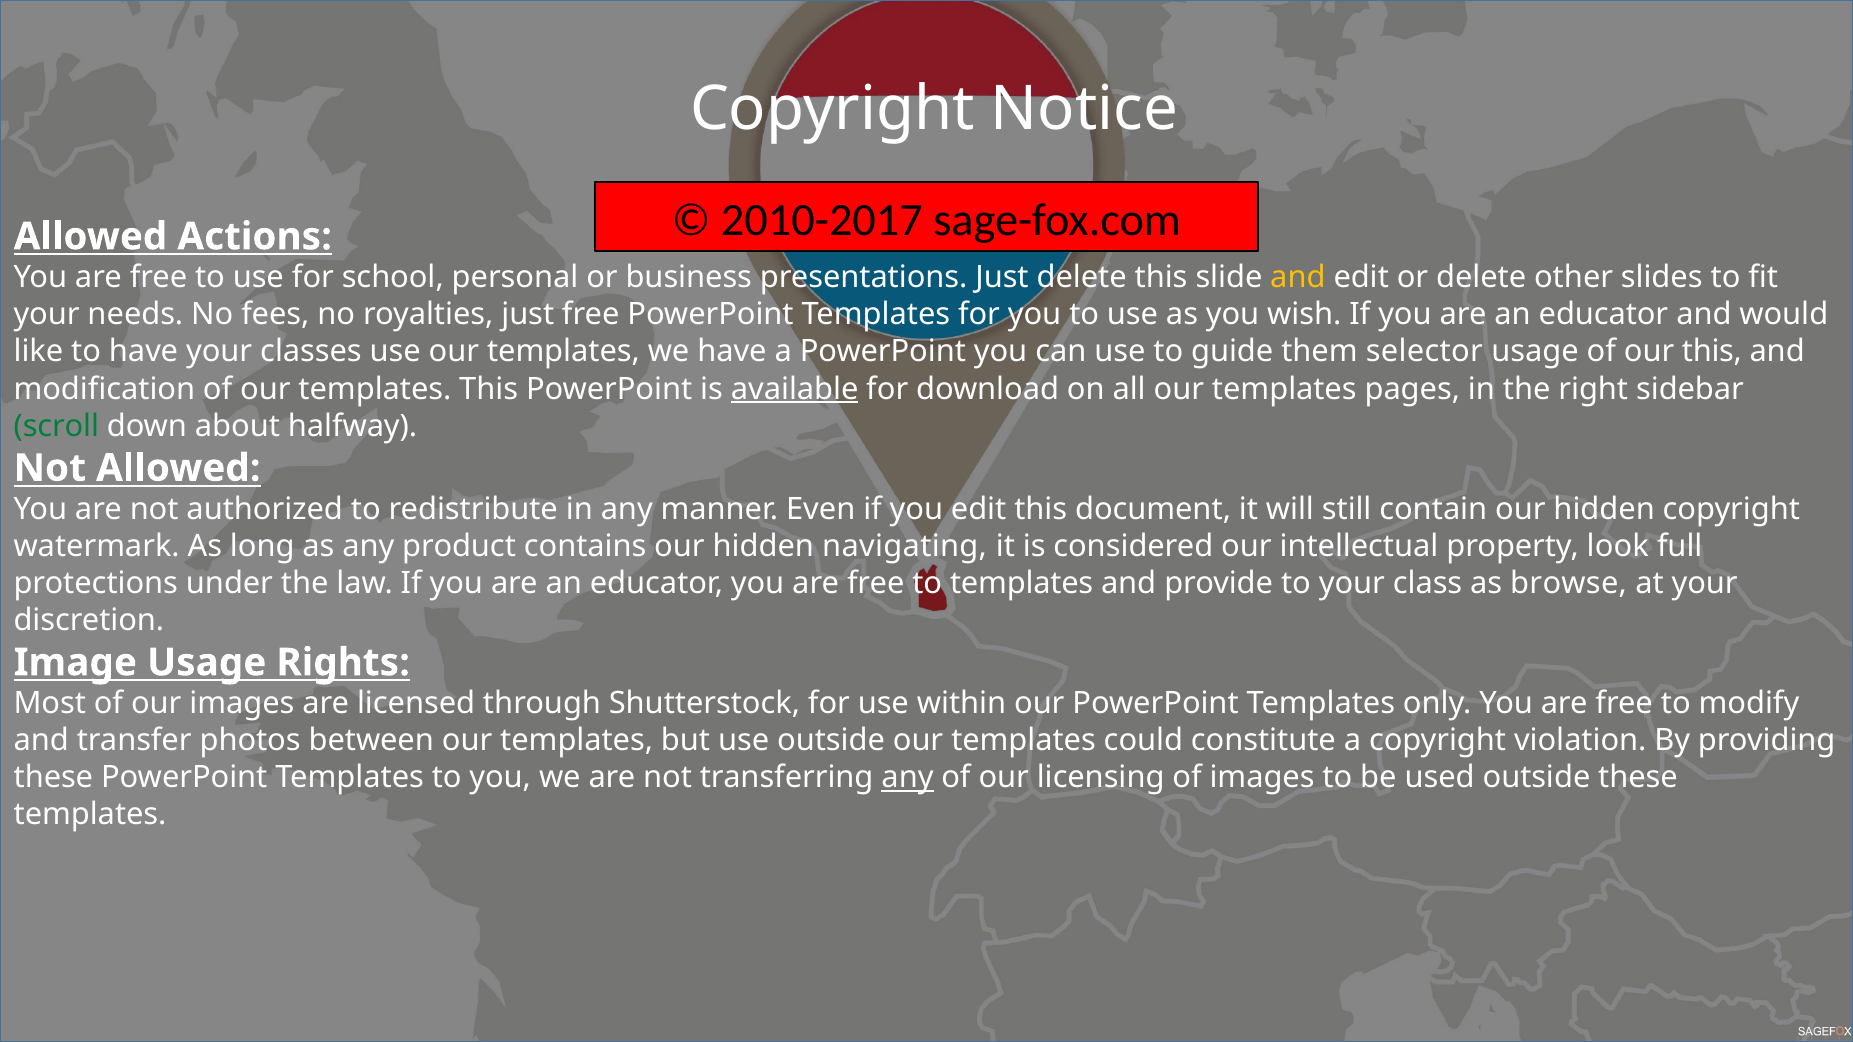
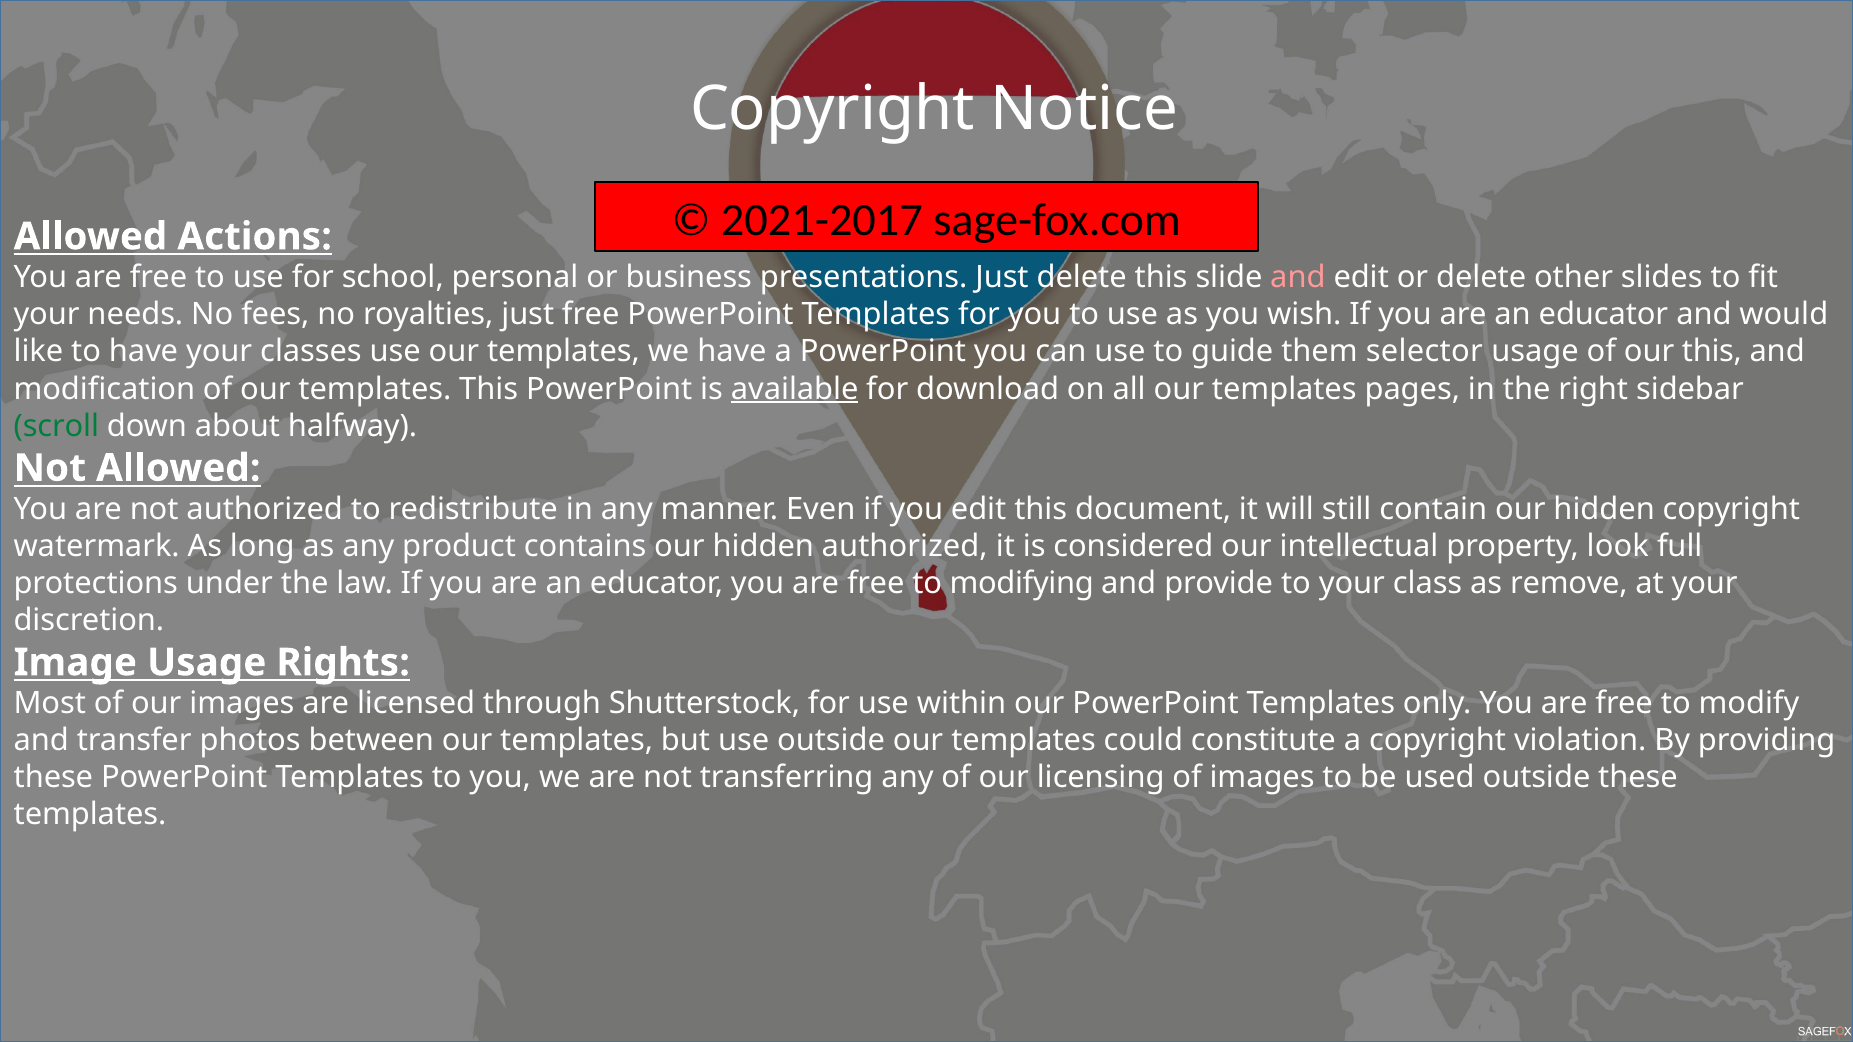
2010-2017: 2010-2017 -> 2021-2017 (822, 220)
and colour: yellow -> pink (1298, 278)
hidden navigating: navigating -> authorized (905, 546)
to templates: templates -> modifying (1022, 583)
browse: browse -> remove (1569, 583)
any underline: present -> none (908, 778)
